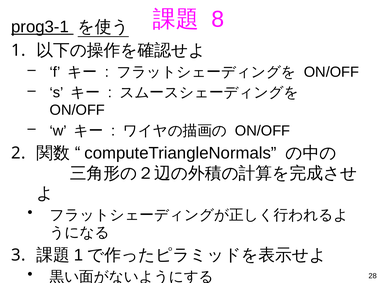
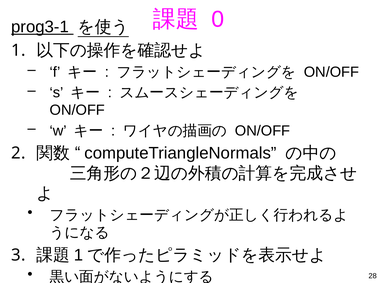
8: 8 -> 0 (218, 19)
